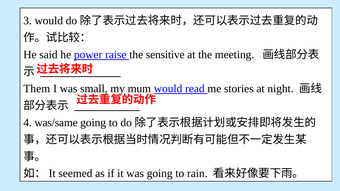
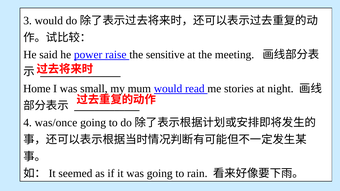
Them: Them -> Home (37, 89)
was/same: was/same -> was/once (56, 123)
